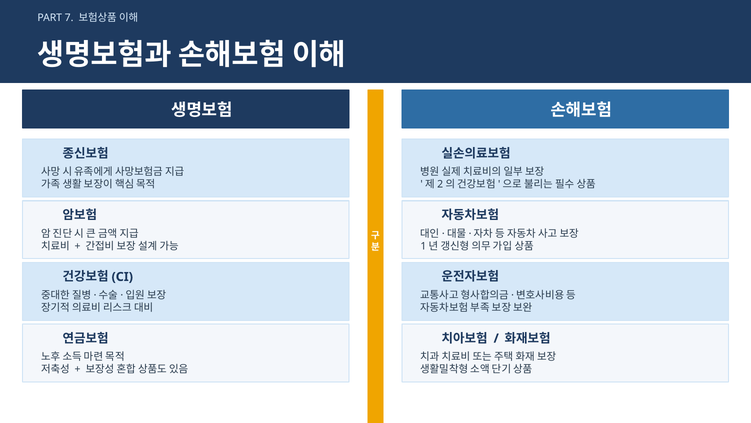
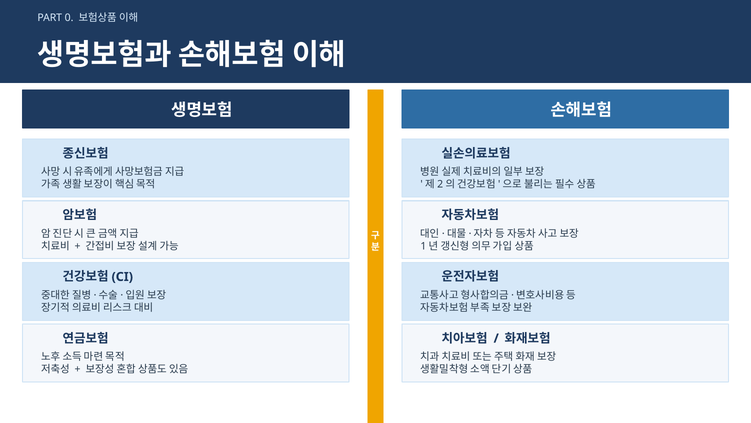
7: 7 -> 0 (69, 18)
